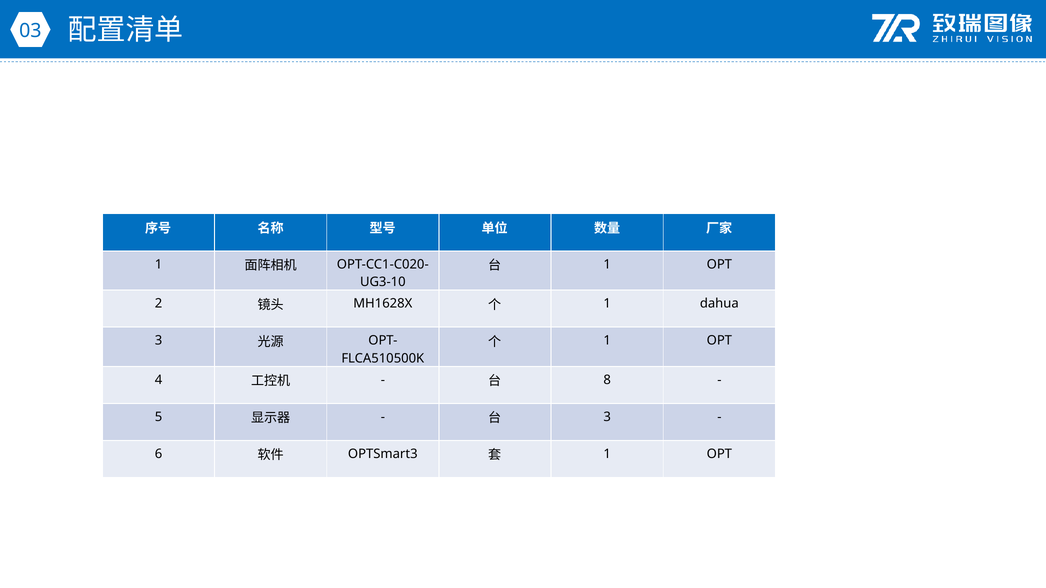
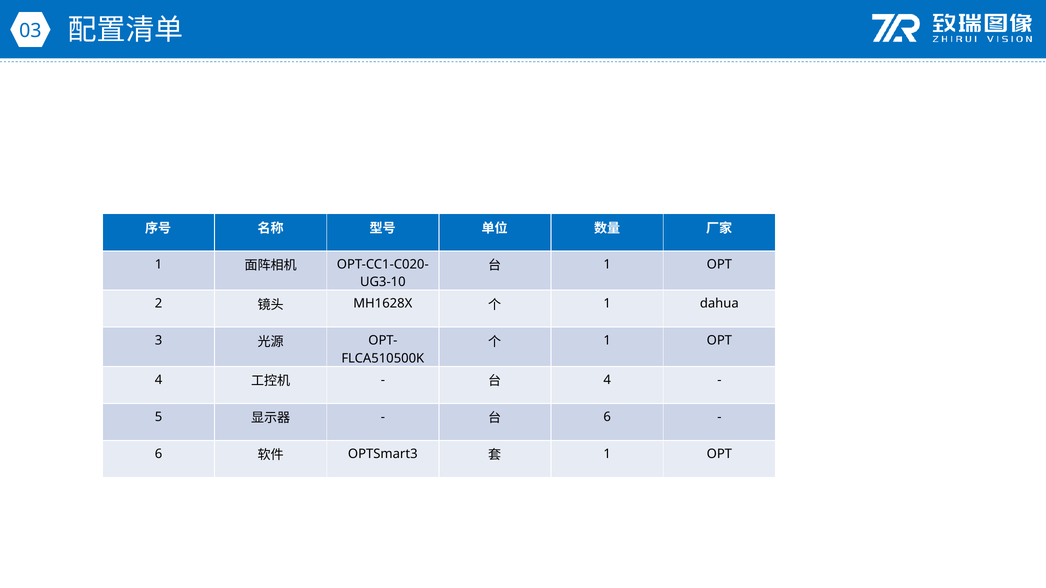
8: 8 -> 4 (607, 380)
3: 3 -> 6 (607, 417)
